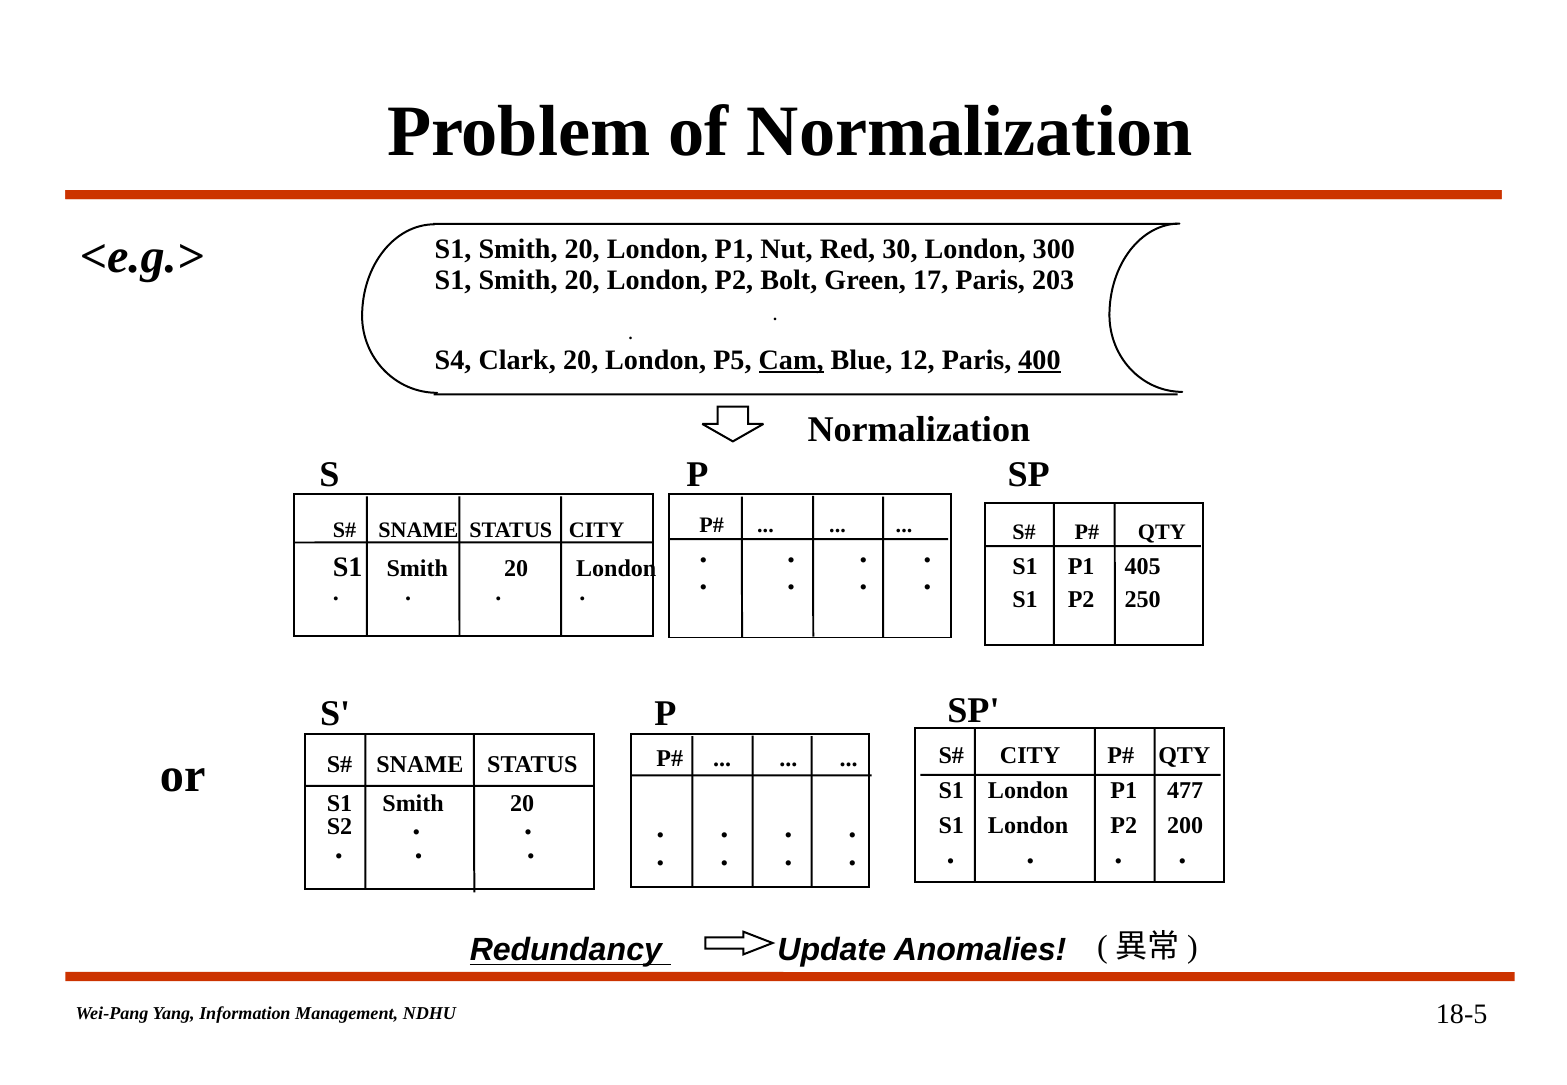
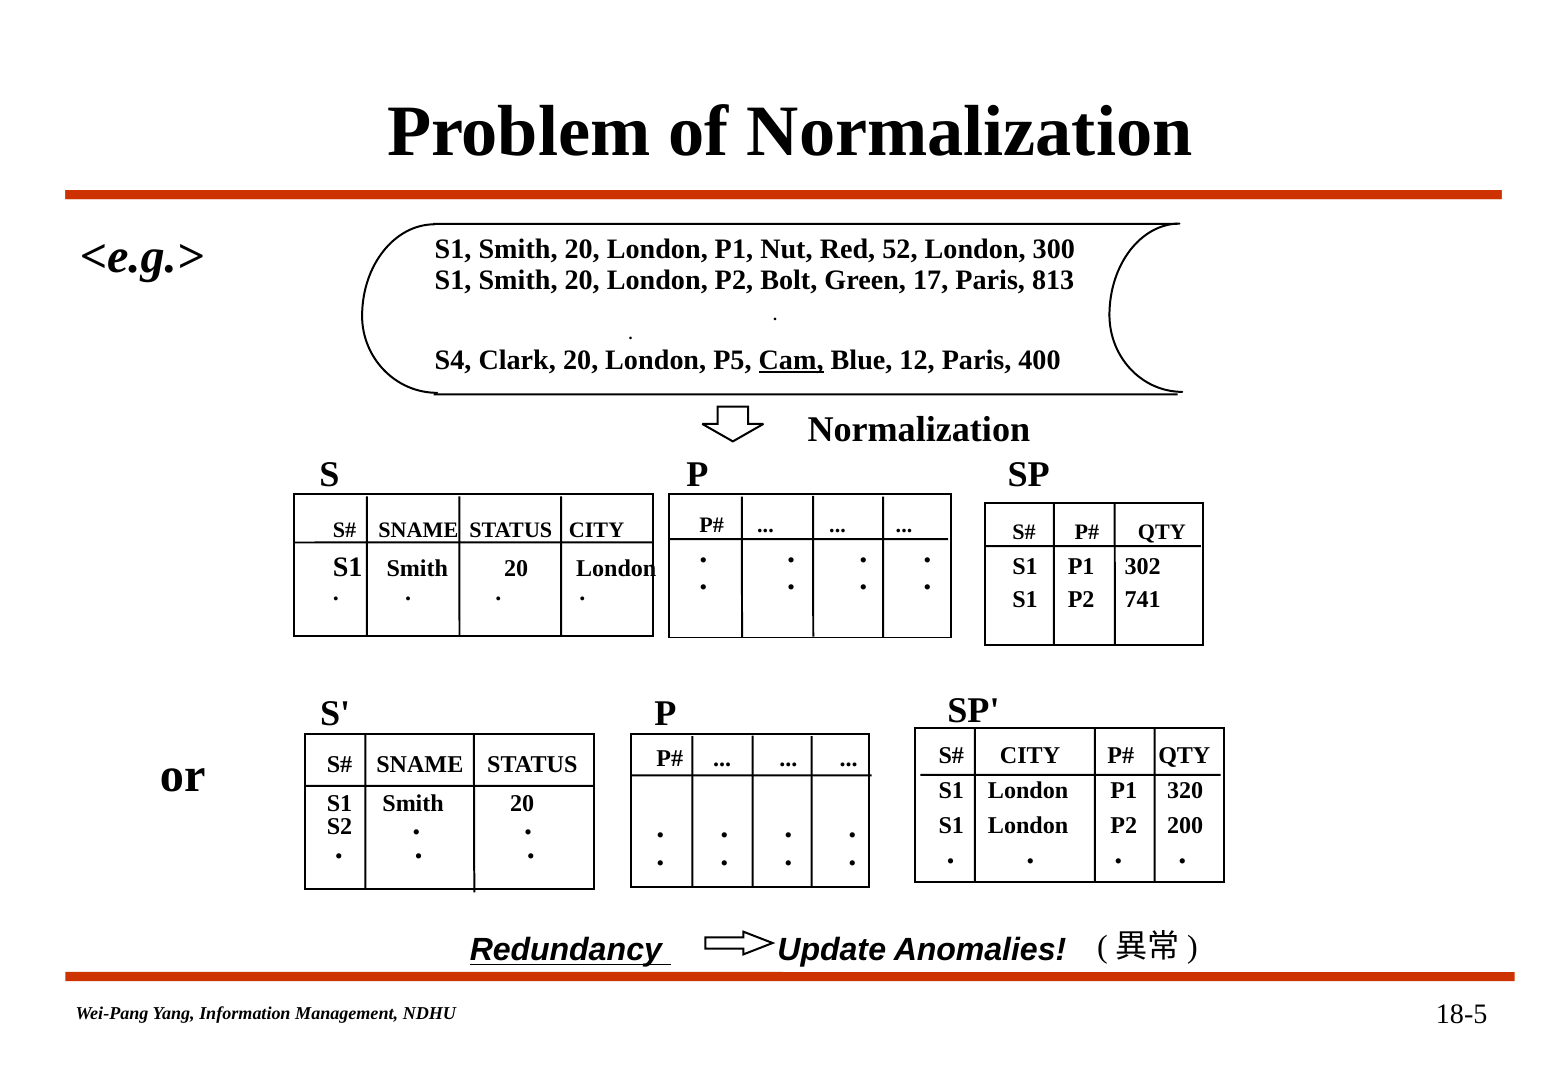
30: 30 -> 52 (900, 249)
203: 203 -> 813 (1053, 280)
400 underline: present -> none (1040, 360)
405: 405 -> 302 (1143, 567)
250: 250 -> 741 (1143, 600)
477: 477 -> 320 (1185, 790)
